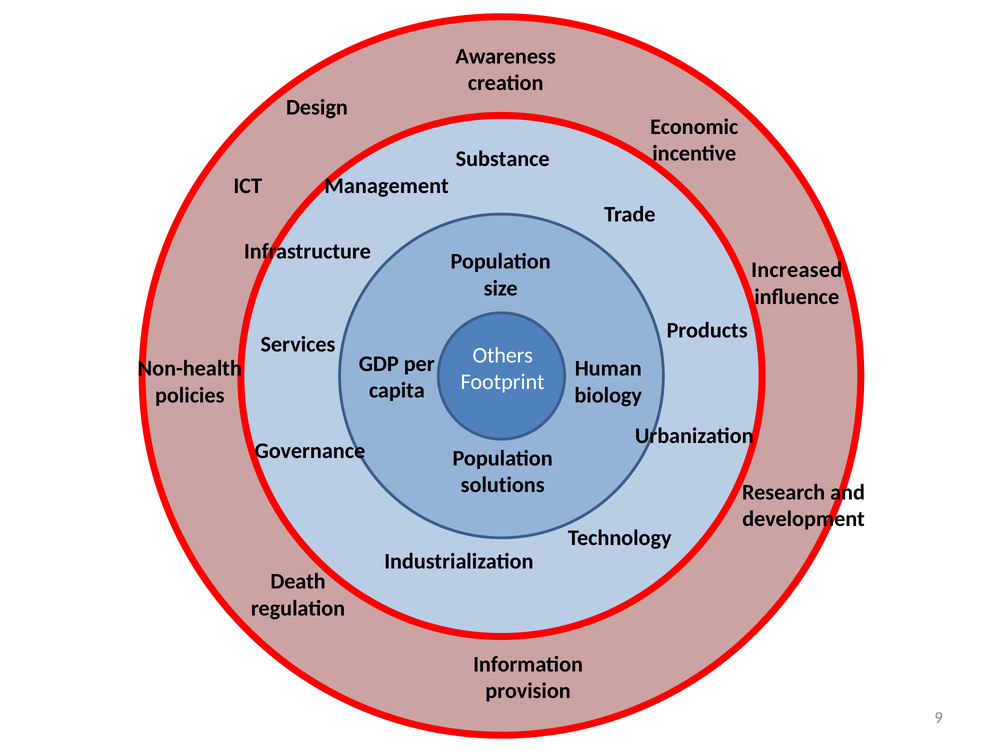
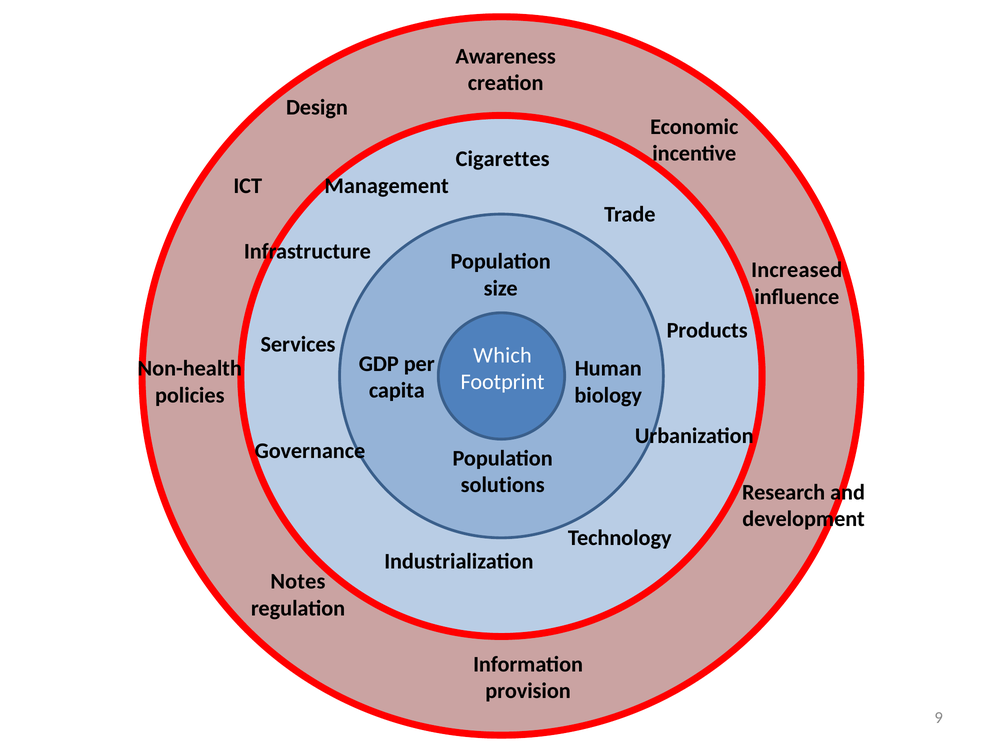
Substance: Substance -> Cigarettes (503, 159)
Others: Others -> Which (503, 356)
Death: Death -> Notes (298, 582)
